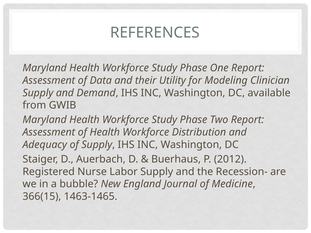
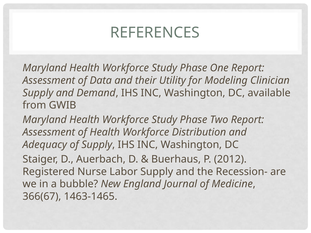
366(15: 366(15 -> 366(67 (42, 197)
